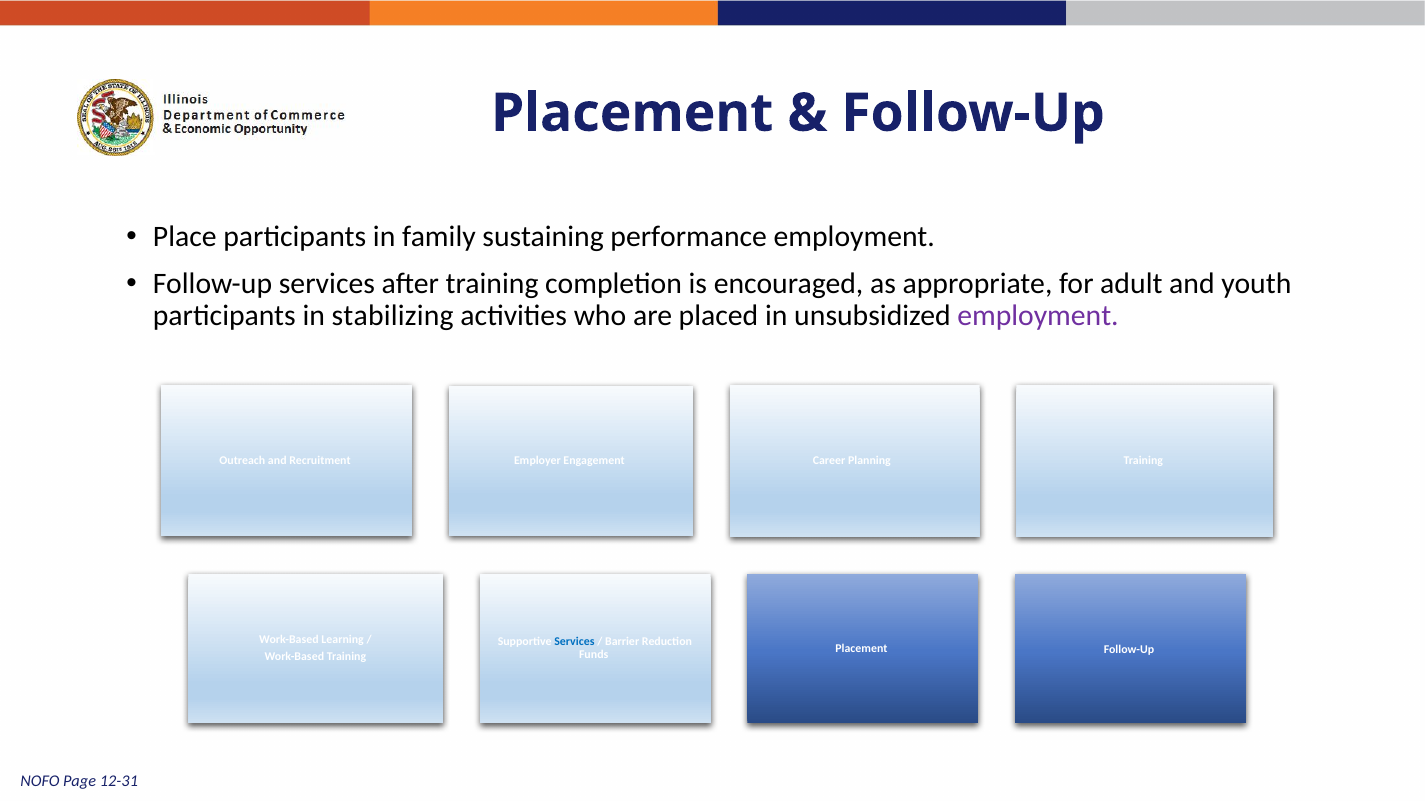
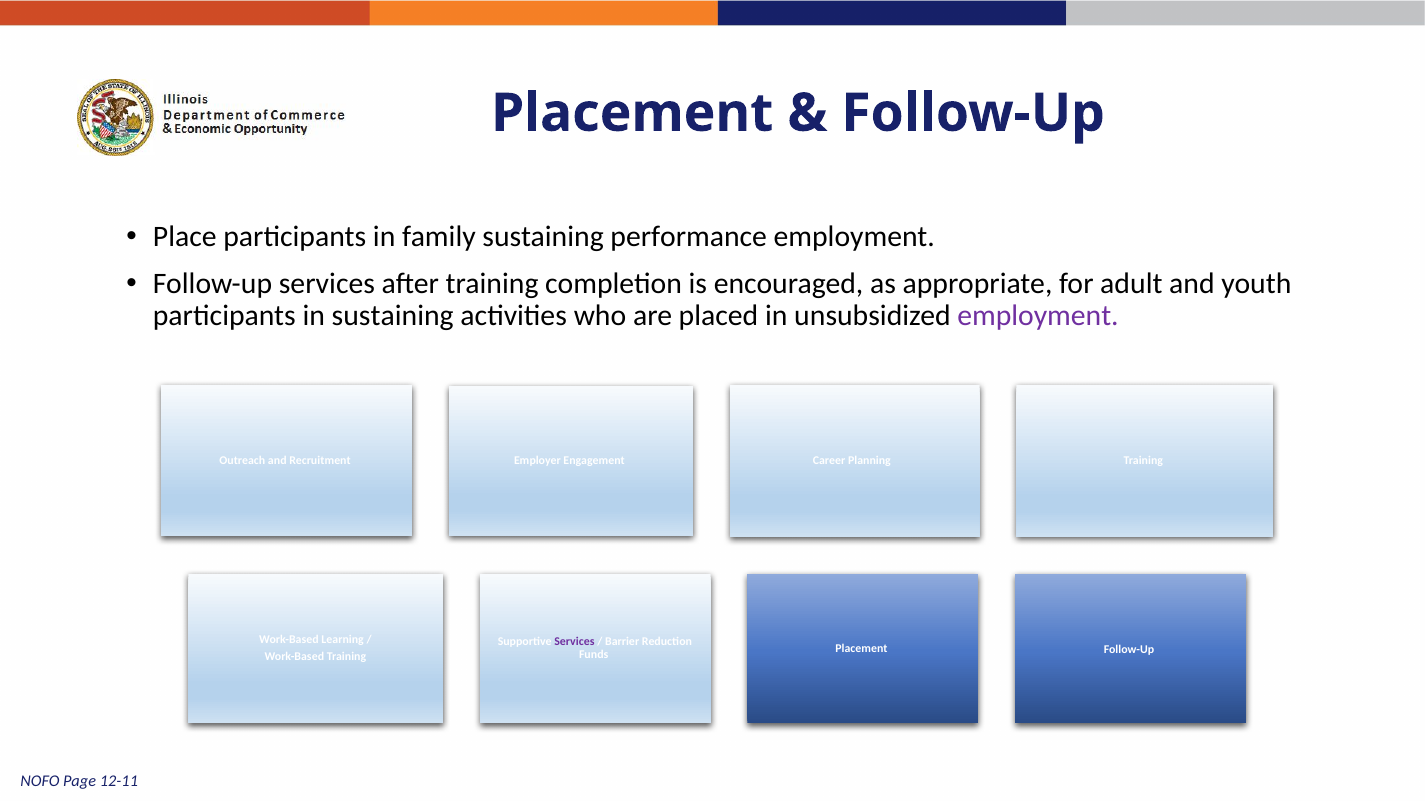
in stabilizing: stabilizing -> sustaining (393, 316)
Services colour: blue -> purple (574, 642)
12-31: 12-31 -> 12-11 (119, 782)
